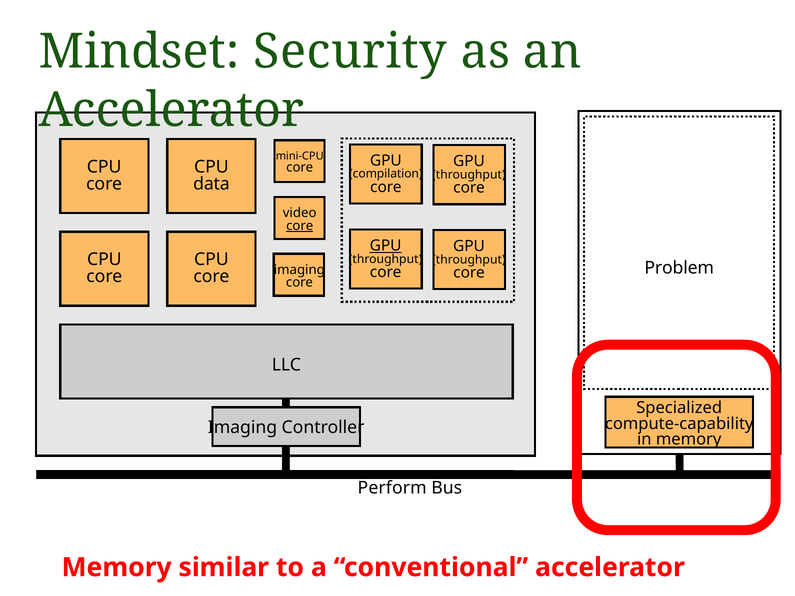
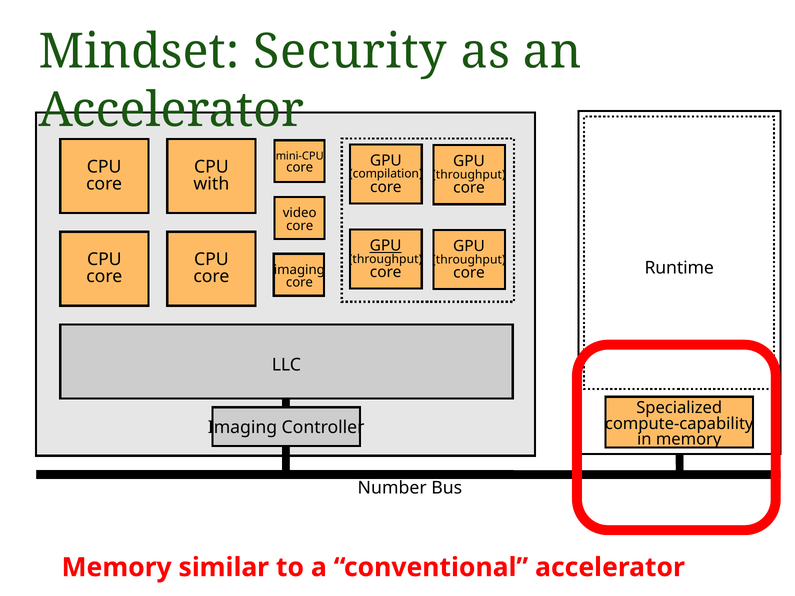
data: data -> with (211, 184)
core underline: present -> none (300, 226)
Problem: Problem -> Runtime (679, 268)
Perform: Perform -> Number (392, 488)
